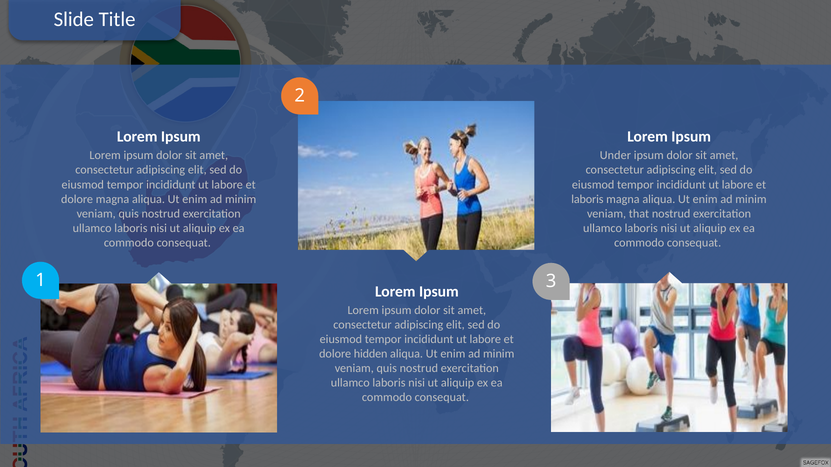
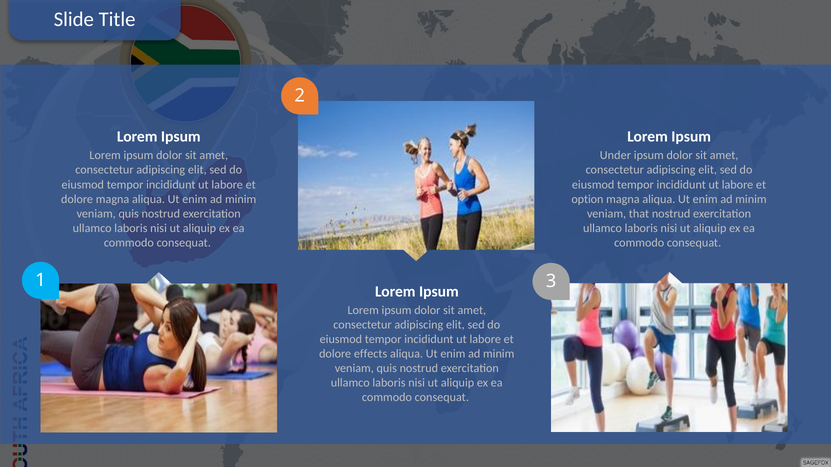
laboris: laboris -> option (587, 199)
hidden: hidden -> effects (371, 354)
